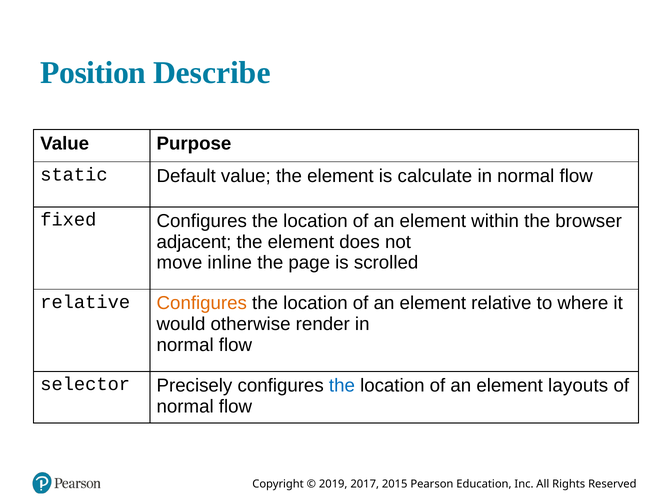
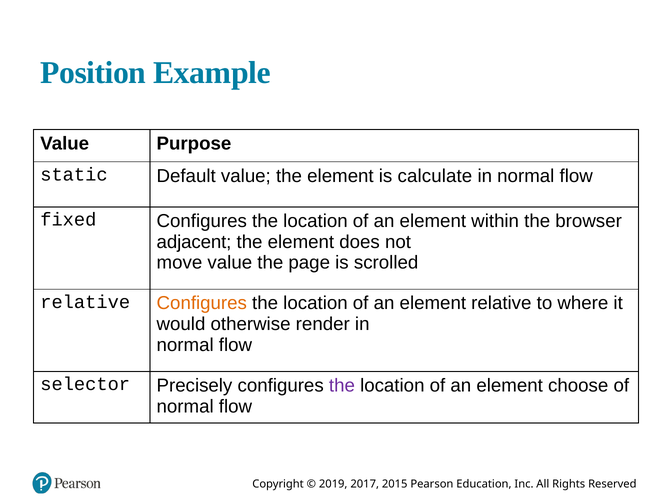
Describe: Describe -> Example (212, 73)
move inline: inline -> value (230, 263)
the colour: blue -> purple (342, 386)
layouts: layouts -> choose (578, 386)
